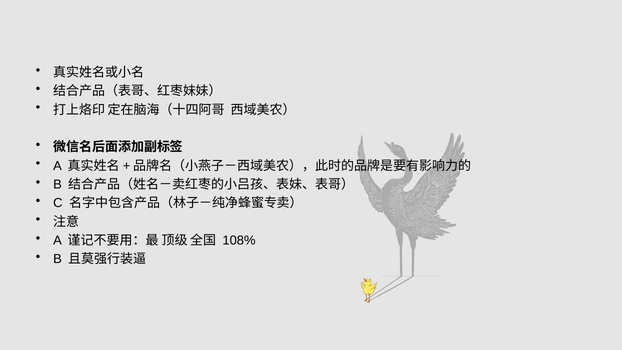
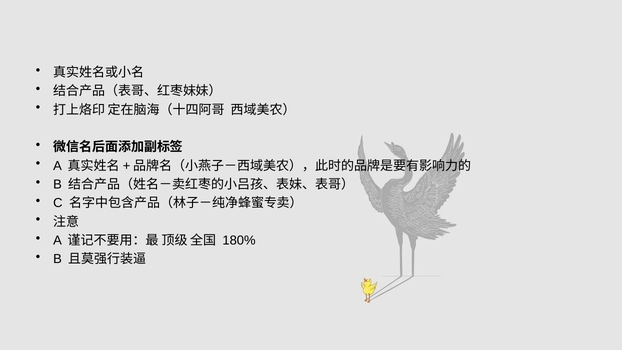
108%: 108% -> 180% (239, 240)
